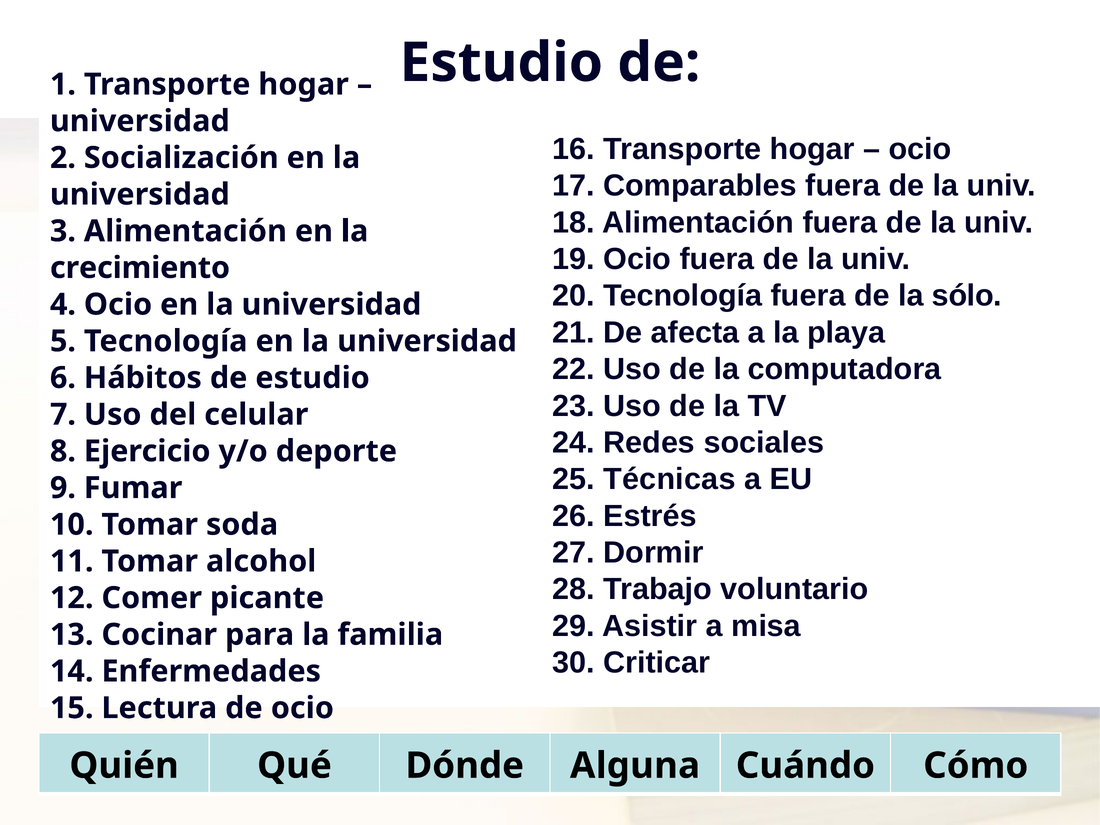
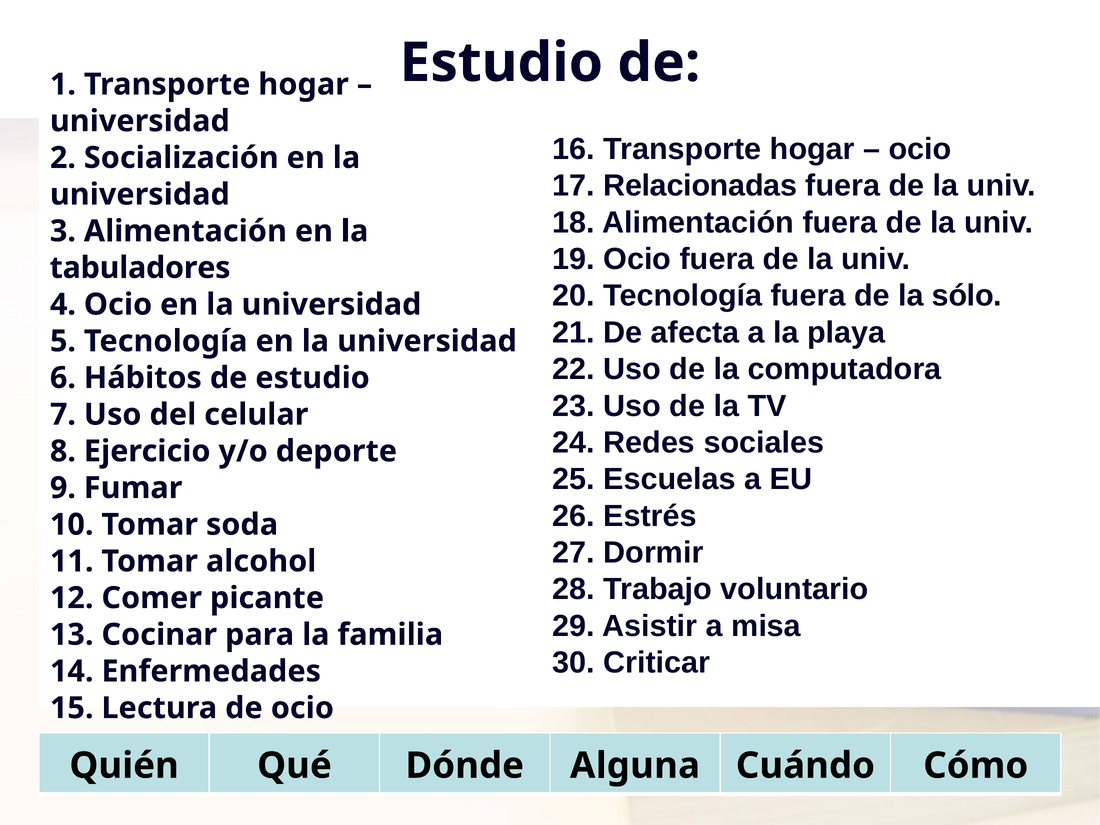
Comparables: Comparables -> Relacionadas (700, 186)
crecimiento: crecimiento -> tabuladores (140, 268)
Técnicas: Técnicas -> Escuelas (669, 479)
